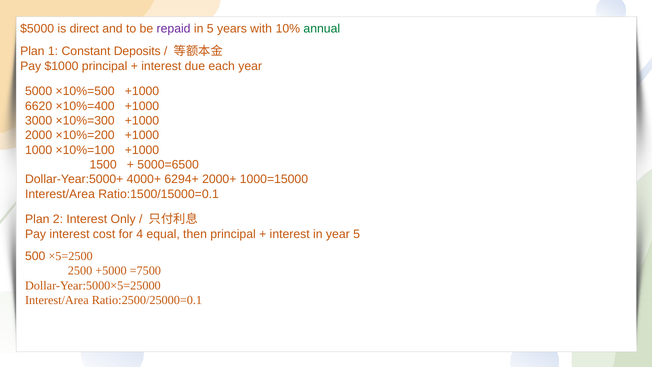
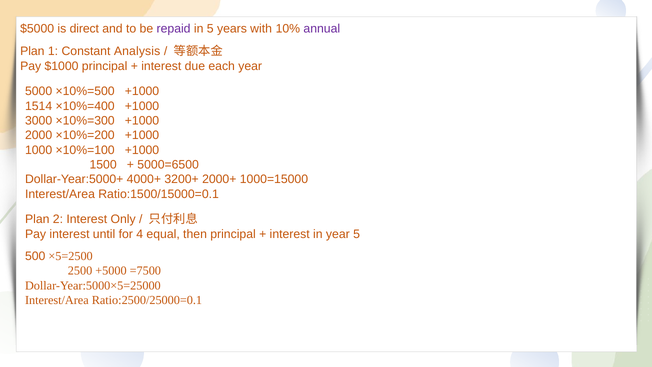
annual colour: green -> purple (322, 29)
Deposits: Deposits -> Analysis (137, 51)
6620: 6620 -> 1514 (39, 106)
6294+: 6294+ -> 3200+ (182, 179)
cost: cost -> until (104, 234)
